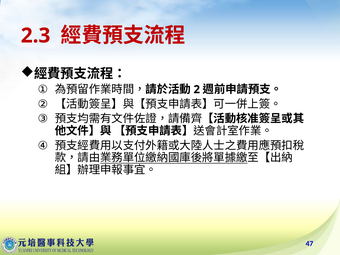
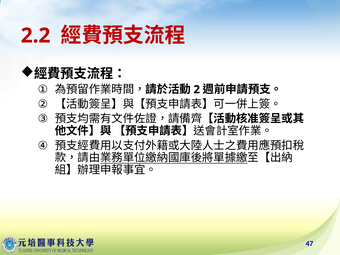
2.3: 2.3 -> 2.2 (36, 36)
